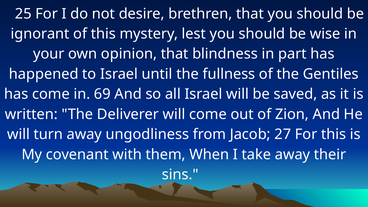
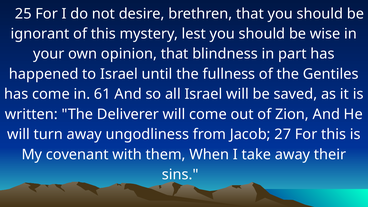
69: 69 -> 61 (102, 94)
